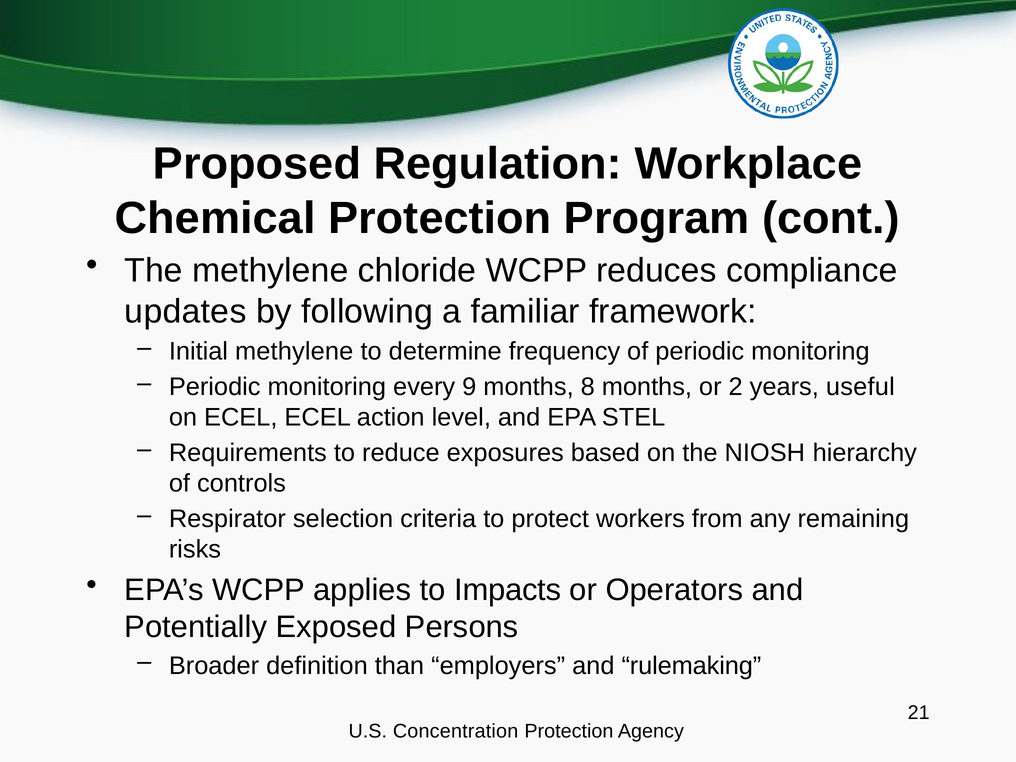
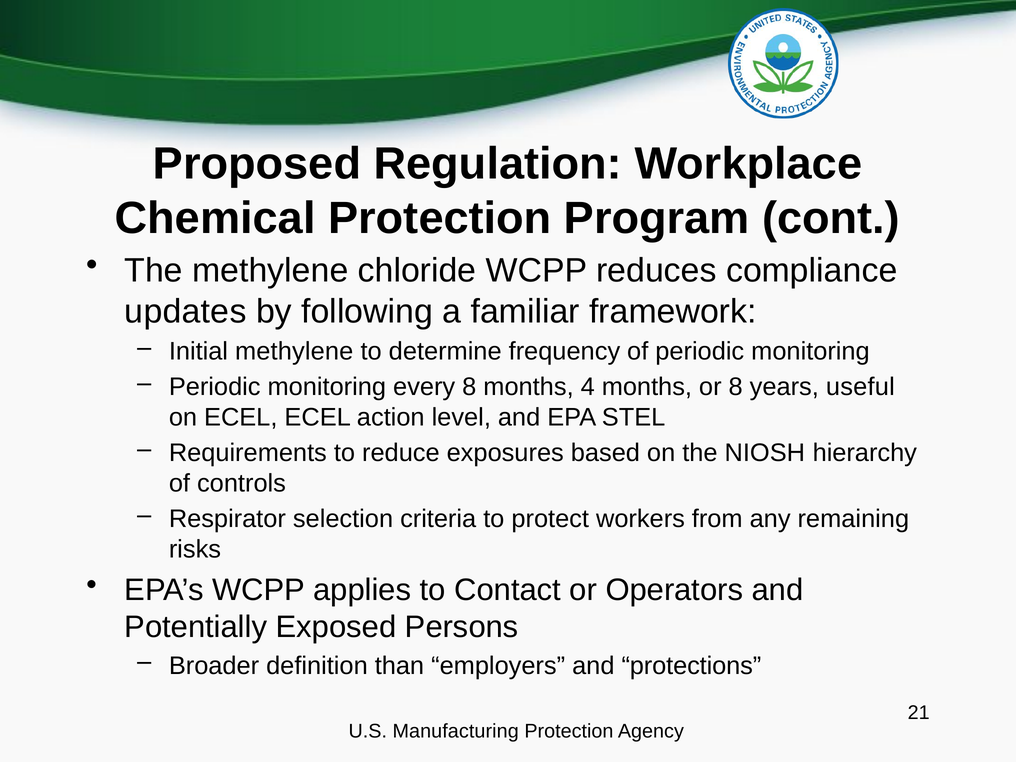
every 9: 9 -> 8 (469, 387)
8: 8 -> 4 (588, 387)
or 2: 2 -> 8 (736, 387)
Impacts: Impacts -> Contact (508, 590)
rulemaking: rulemaking -> protections (691, 666)
Concentration: Concentration -> Manufacturing (456, 731)
